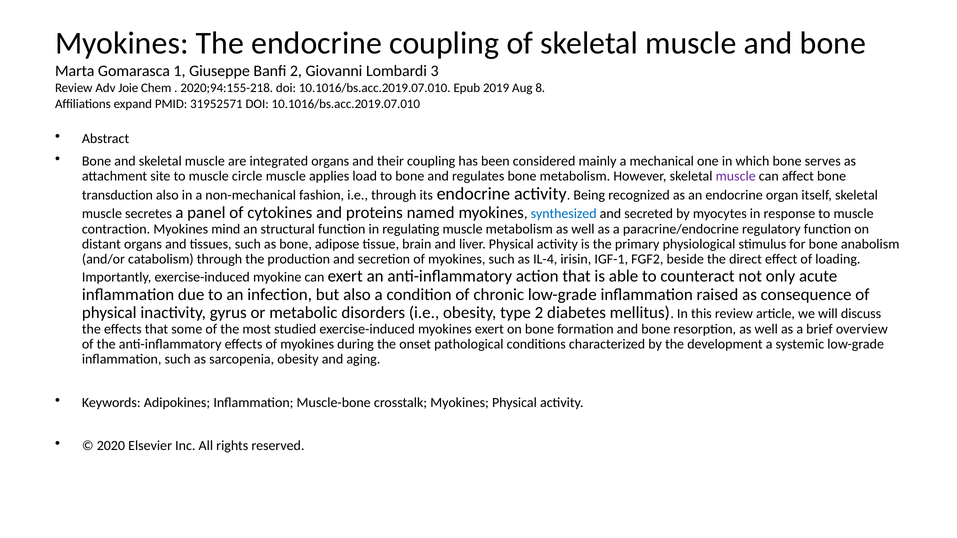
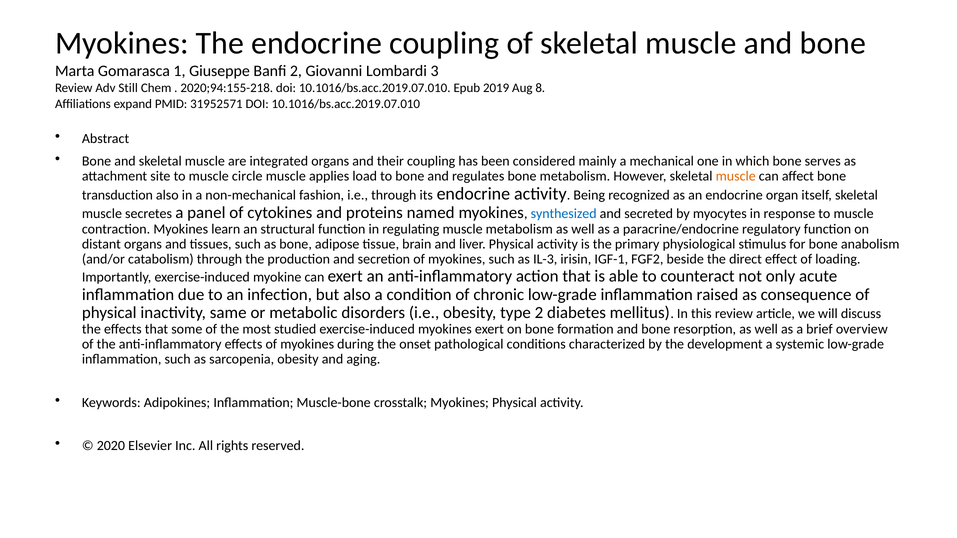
Joie: Joie -> Still (128, 88)
muscle colour: purple -> orange (736, 176)
mind: mind -> learn (226, 229)
IL-4: IL-4 -> IL-3 (545, 259)
gyrus: gyrus -> same (228, 313)
